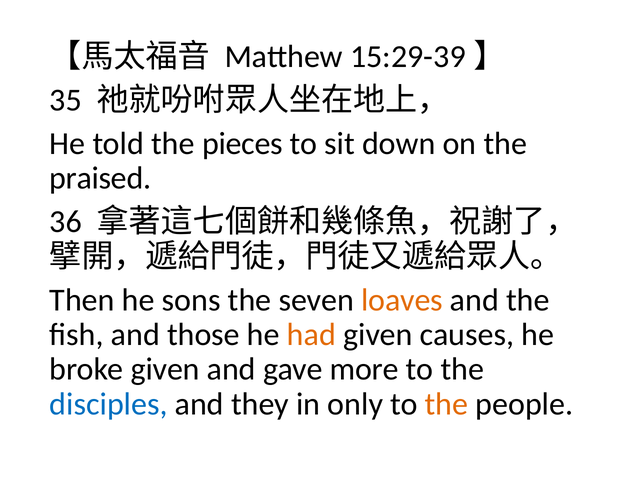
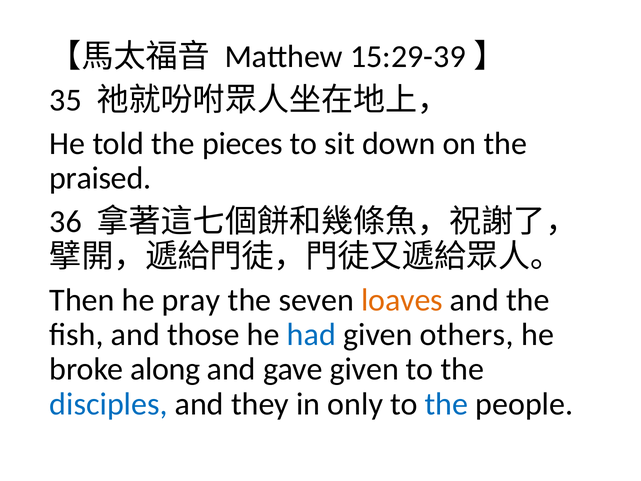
sons: sons -> pray (191, 300)
had colour: orange -> blue (311, 335)
causes: causes -> others (467, 335)
broke given: given -> along (165, 369)
gave more: more -> given (364, 369)
the colour: orange -> blue (447, 404)
